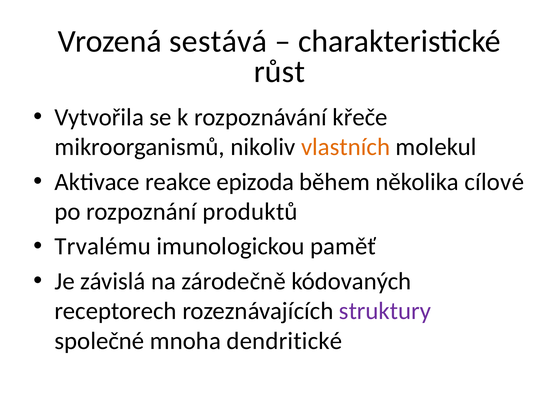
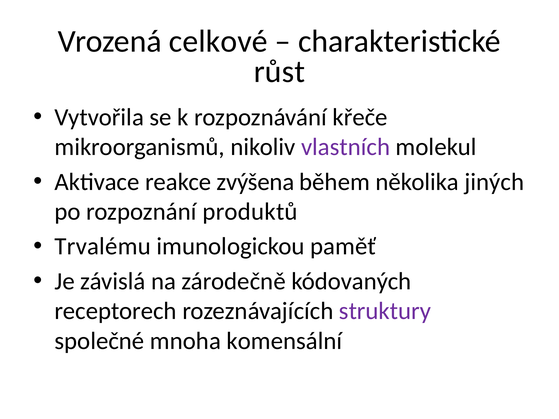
sestává: sestává -> celkové (218, 41)
vlastních colour: orange -> purple (346, 147)
epizoda: epizoda -> zvýšena (255, 182)
cílové: cílové -> jiných (494, 182)
dendritické: dendritické -> komensální (284, 341)
